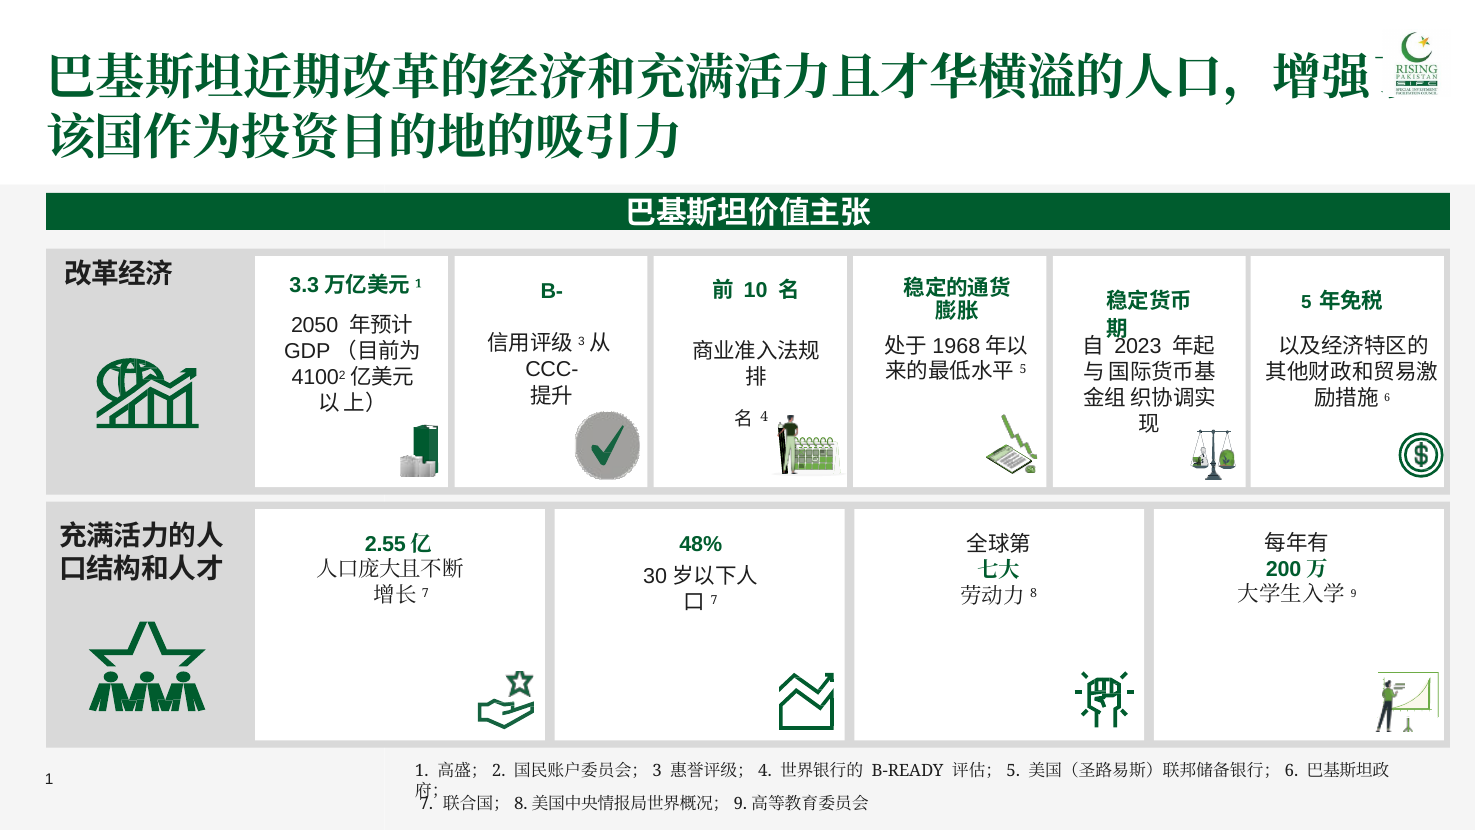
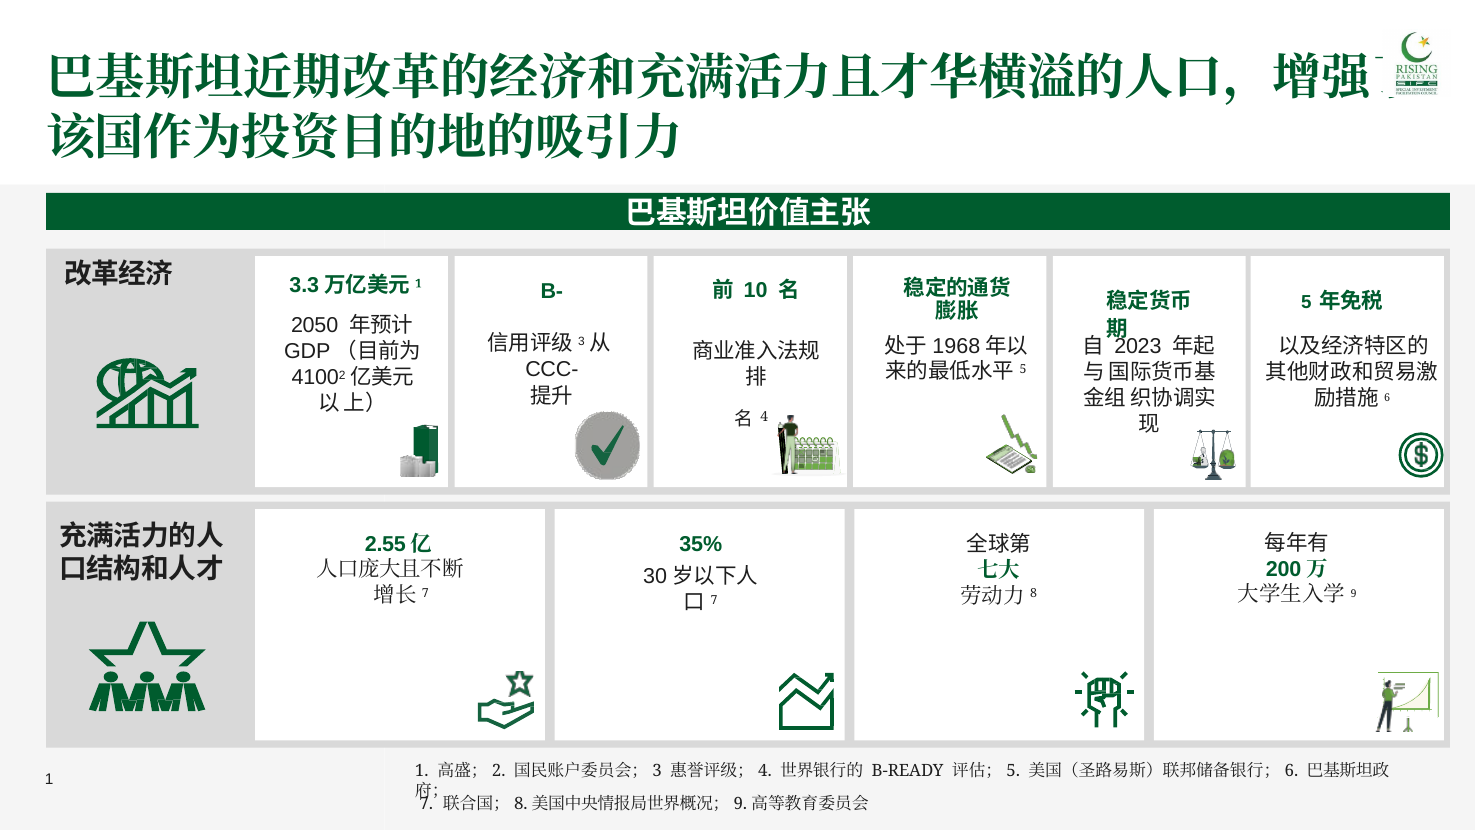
48%: 48% -> 35% (701, 544)
